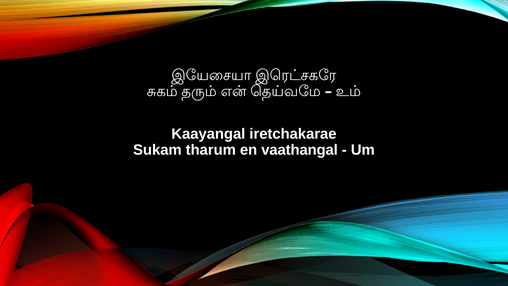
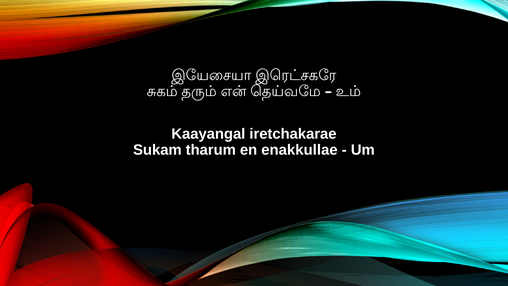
vaathangal: vaathangal -> enakkullae (299, 150)
